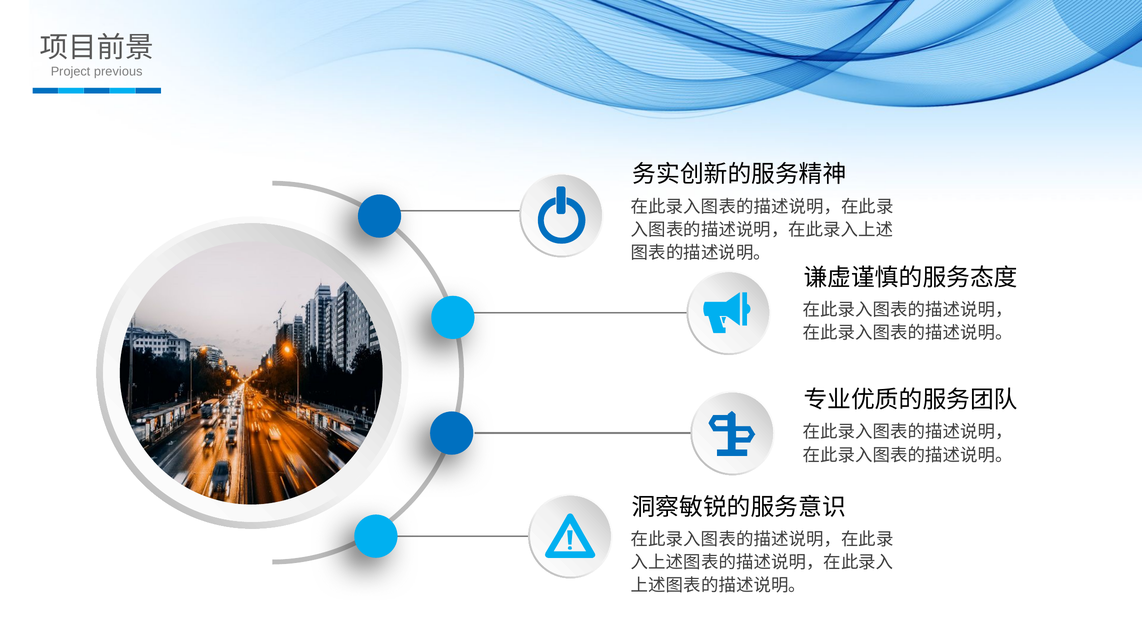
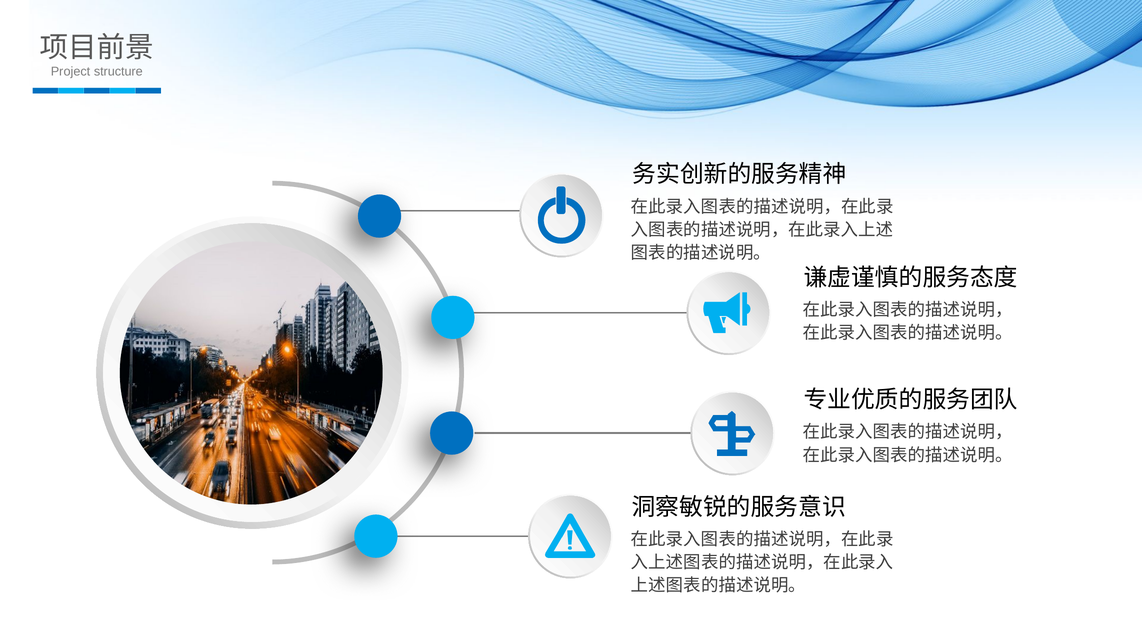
previous: previous -> structure (118, 72)
